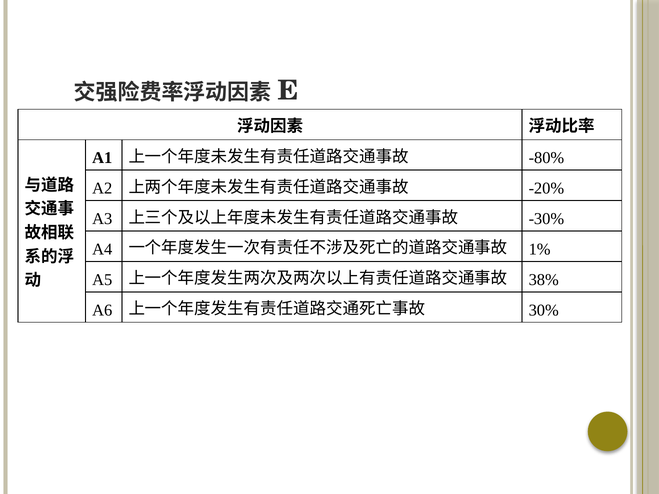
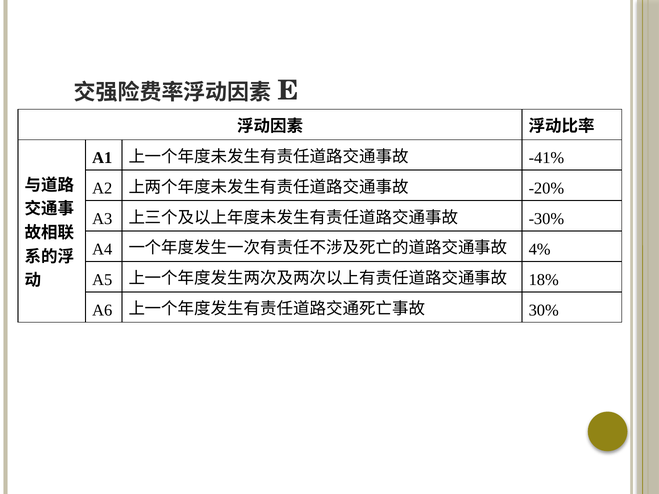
-80%: -80% -> -41% (546, 158)
1%: 1% -> 4% (540, 249)
38%: 38% -> 18% (544, 280)
